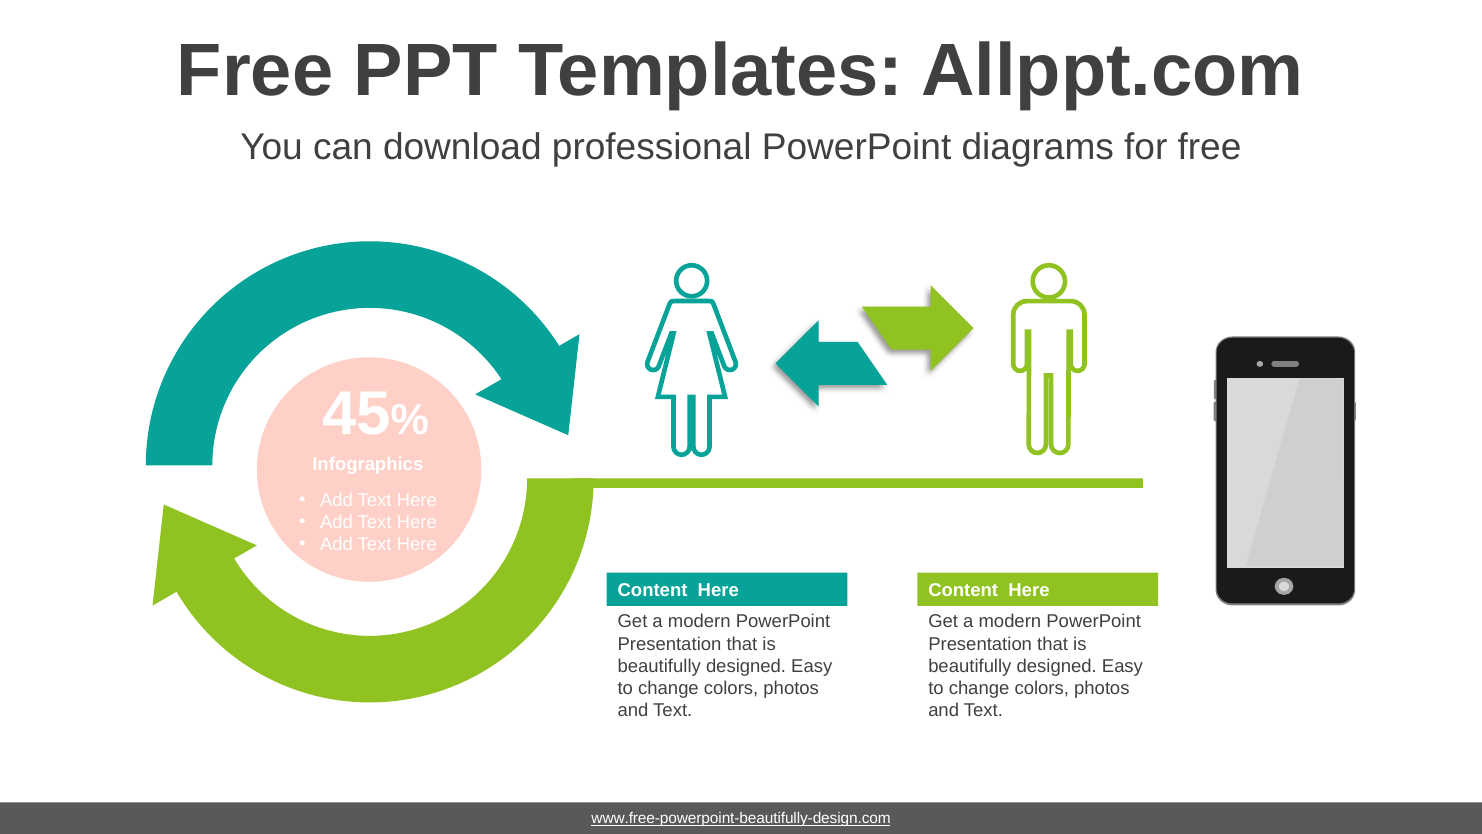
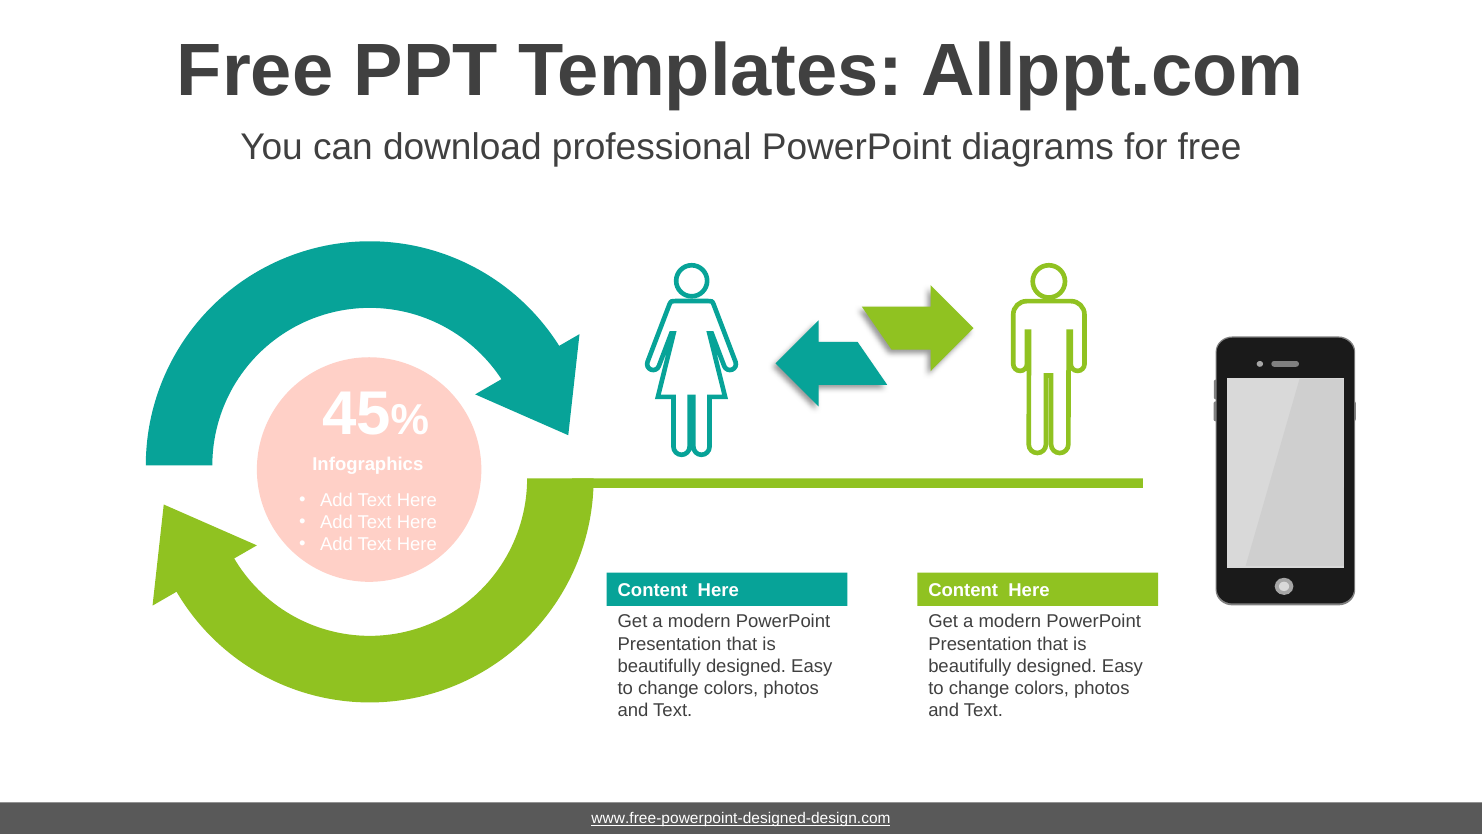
www.free-powerpoint-beautifully-design.com: www.free-powerpoint-beautifully-design.com -> www.free-powerpoint-designed-design.com (741, 818)
